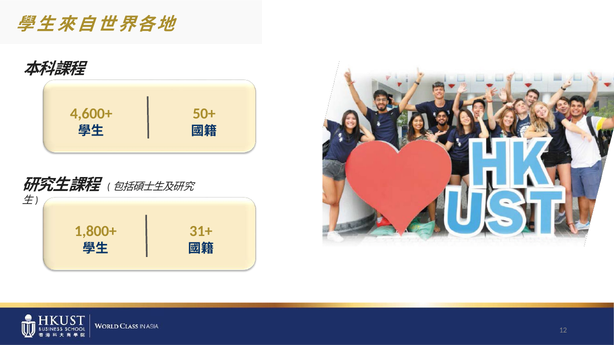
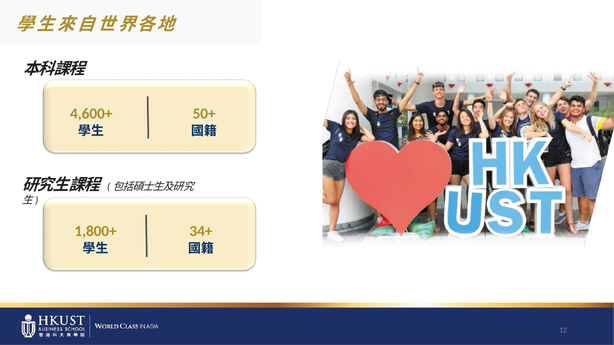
31+: 31+ -> 34+ (201, 231)
